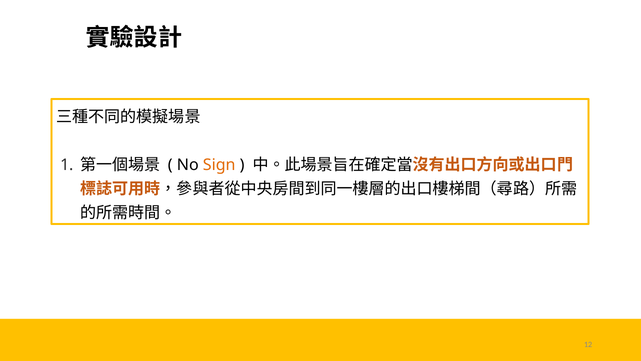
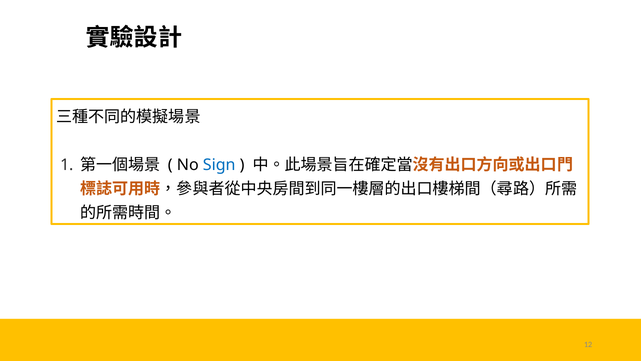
Sign colour: orange -> blue (219, 165)
